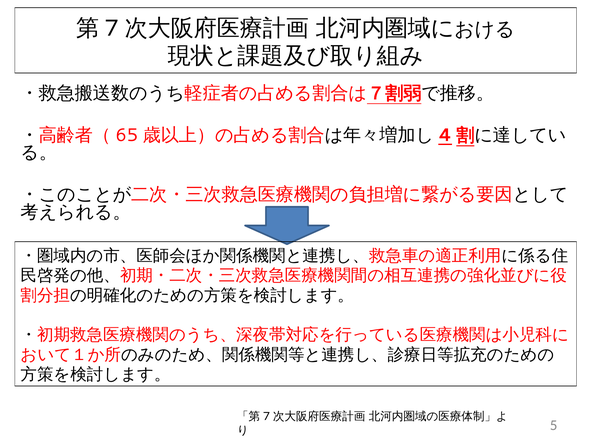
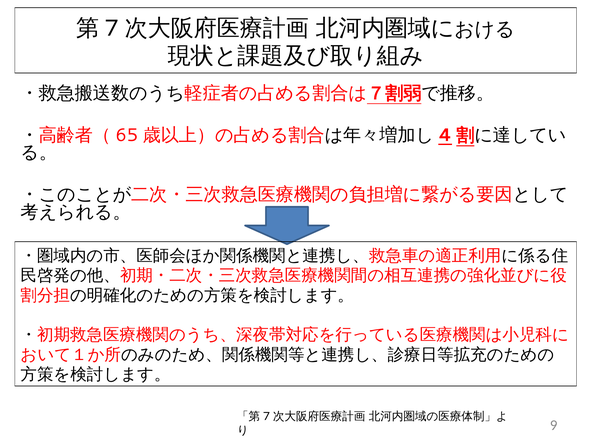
5: 5 -> 9 (554, 425)
